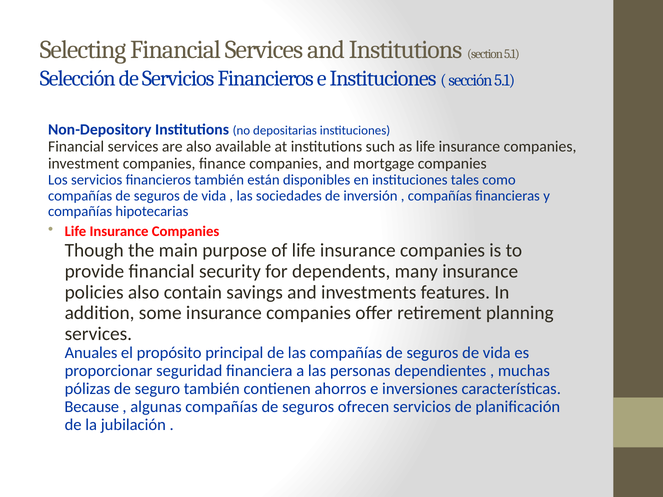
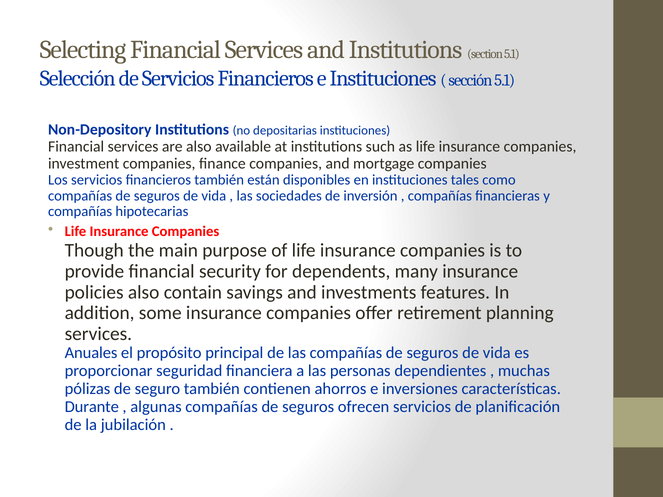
Because: Because -> Durante (92, 407)
